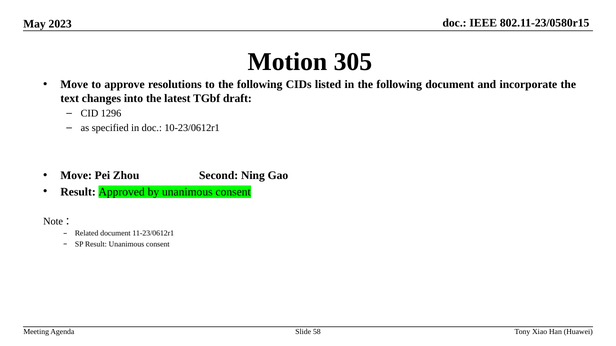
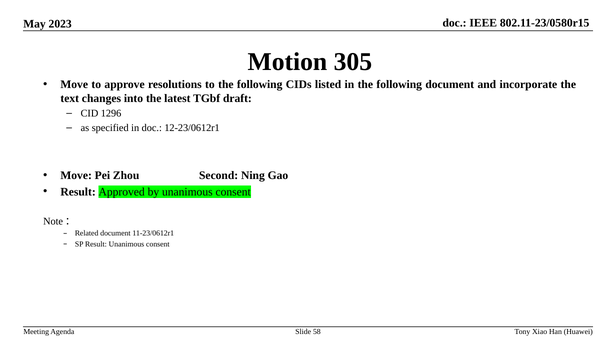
10-23/0612r1: 10-23/0612r1 -> 12-23/0612r1 (192, 128)
